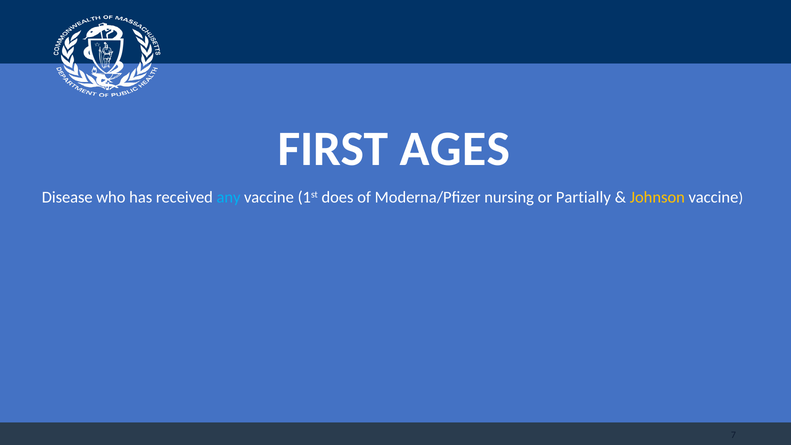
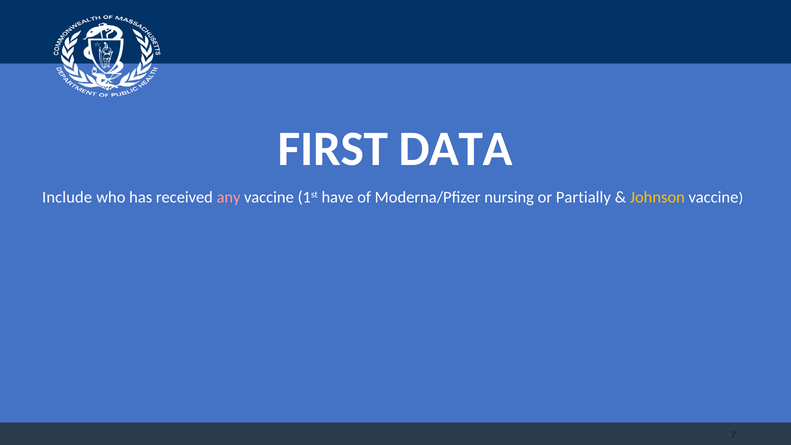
AGES: AGES -> DATA (456, 149)
Disease: Disease -> Include (67, 197)
any colour: light blue -> pink (229, 197)
does: does -> have (338, 197)
